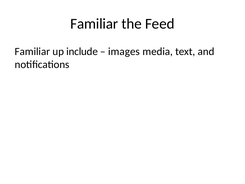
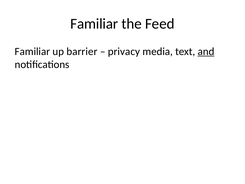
include: include -> barrier (82, 51)
images: images -> privacy (124, 51)
and underline: none -> present (206, 51)
